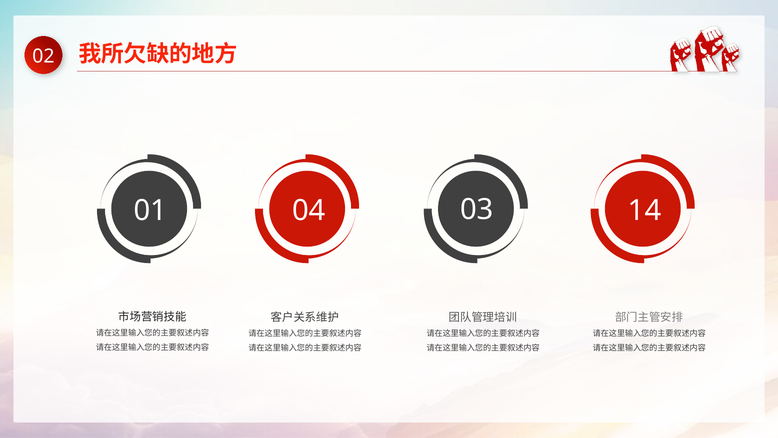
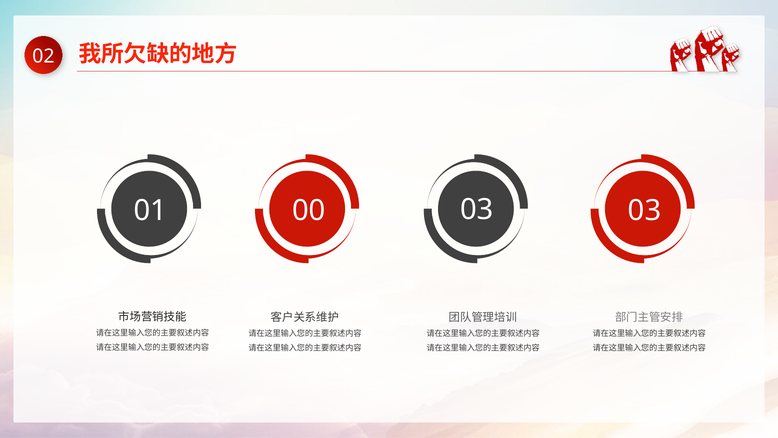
04: 04 -> 00 (309, 210)
03 14: 14 -> 03 (645, 210)
